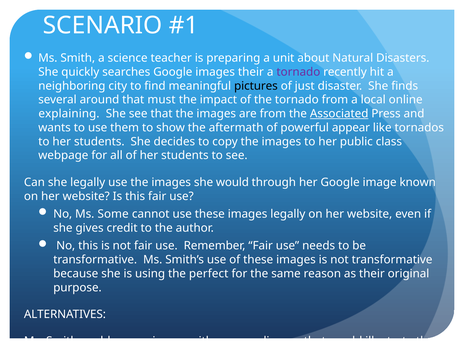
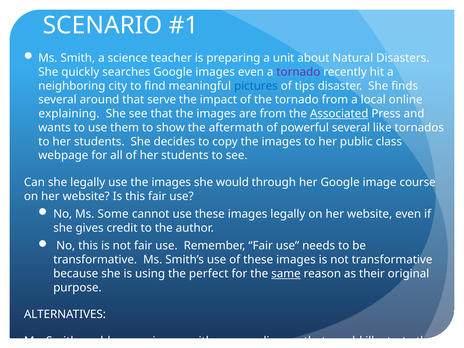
images their: their -> even (251, 72)
pictures colour: black -> blue (256, 86)
just: just -> tips (305, 86)
must: must -> serve (162, 100)
powerful appear: appear -> several (351, 128)
known: known -> course (418, 182)
same underline: none -> present (286, 274)
